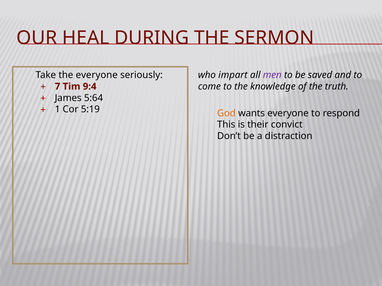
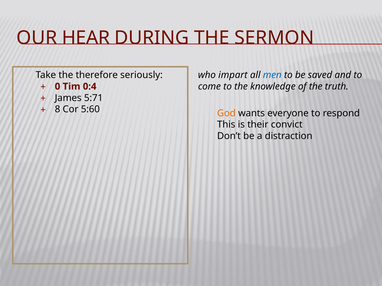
HEAL: HEAL -> HEAR (86, 38)
the everyone: everyone -> therefore (97, 75)
men colour: purple -> blue (272, 75)
7: 7 -> 0 (57, 87)
9:4: 9:4 -> 0:4 (90, 87)
5:64: 5:64 -> 5:71 (93, 98)
1: 1 -> 8 (57, 110)
5:19: 5:19 -> 5:60 (90, 110)
